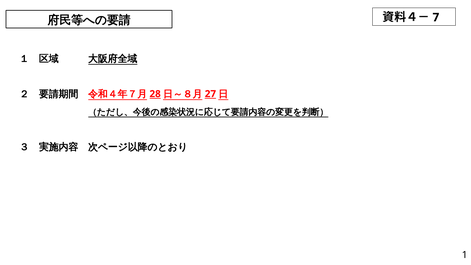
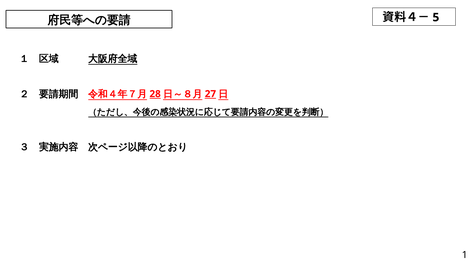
7: 7 -> 5 (436, 17)
